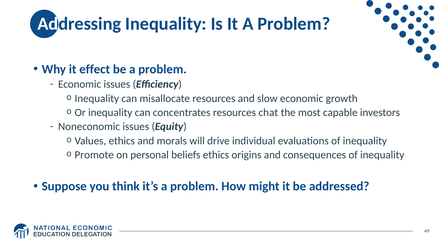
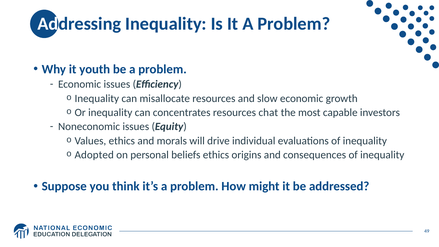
effect: effect -> youth (95, 69)
Promote: Promote -> Adopted (94, 155)
